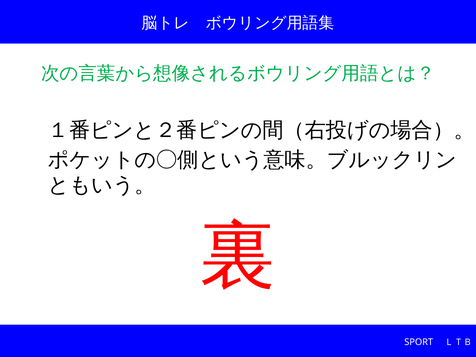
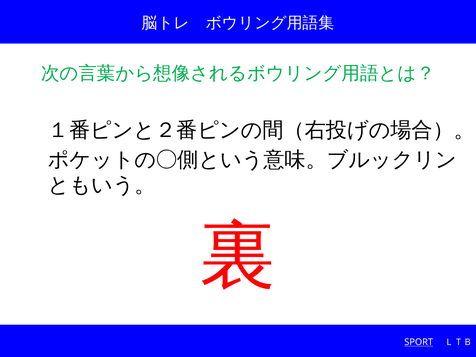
SPORT underline: none -> present (419, 342)
